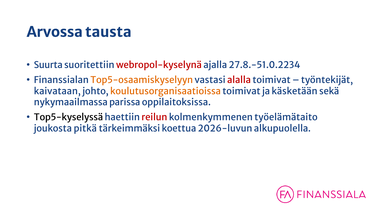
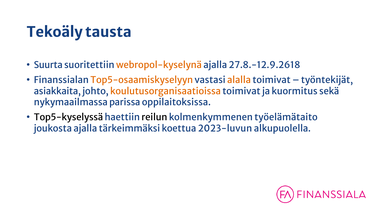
Arvossa: Arvossa -> Tekoäly (55, 32)
webropol-kyselynä colour: red -> orange (159, 65)
27.8.-51.0.2234: 27.8.-51.0.2234 -> 27.8.-12.9.2618 (265, 65)
alalla colour: red -> orange (239, 80)
kaivataan: kaivataan -> asiakkaita (57, 91)
käsketään: käsketään -> kuormitus (295, 91)
reilun colour: red -> black (154, 117)
joukosta pitkä: pitkä -> ajalla (85, 129)
2026-luvun: 2026-luvun -> 2023-luvun (225, 129)
